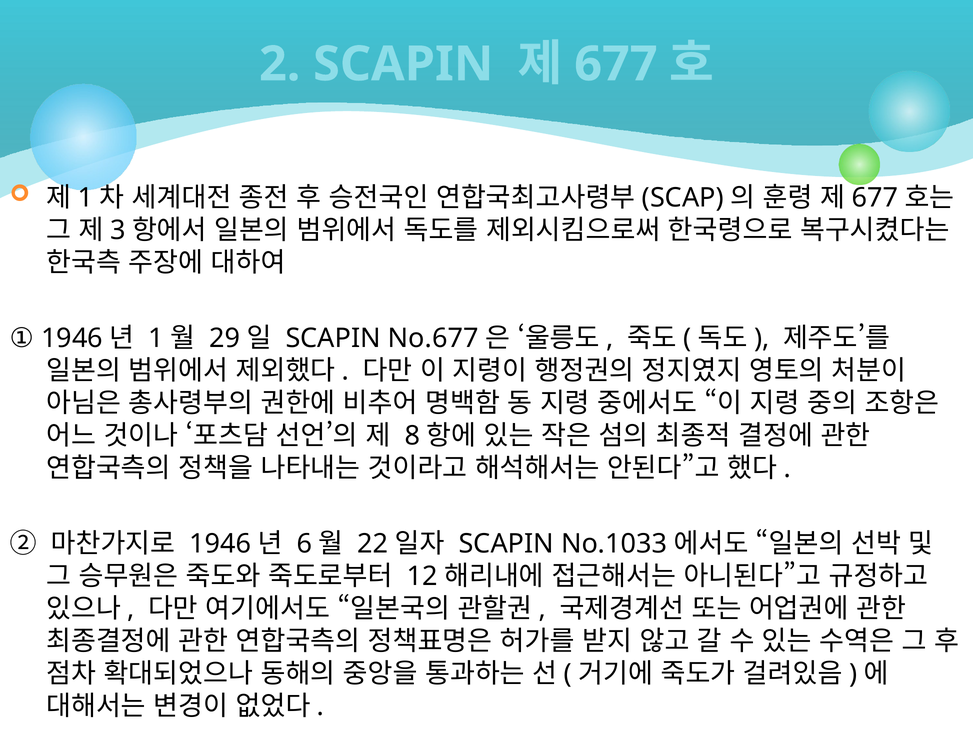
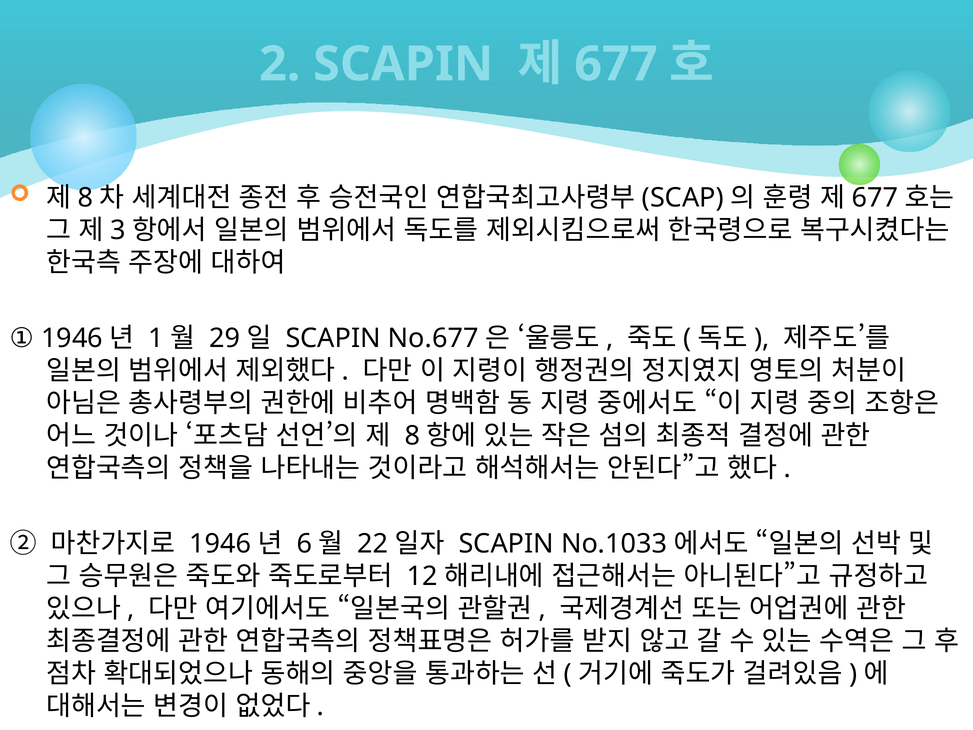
1: 1 -> 8 (85, 198)
